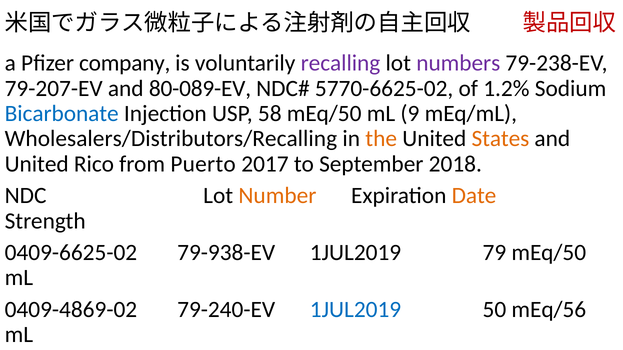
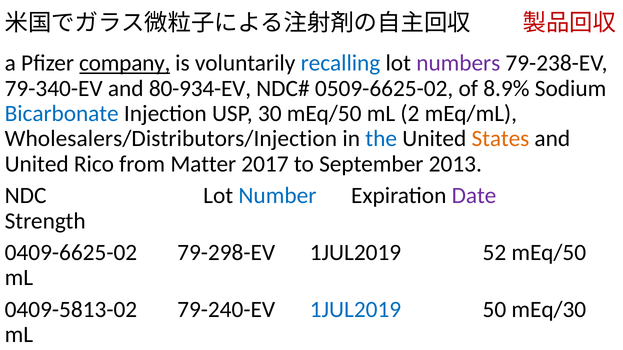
company underline: none -> present (125, 63)
recalling colour: purple -> blue (340, 63)
79-207-EV: 79-207-EV -> 79-340-EV (54, 88)
80-089-EV: 80-089-EV -> 80-934-EV (200, 88)
5770-6625-02: 5770-6625-02 -> 0509-6625-02 (384, 88)
1.2%: 1.2% -> 8.9% (506, 88)
58: 58 -> 30 (270, 114)
9: 9 -> 2 (410, 114)
Wholesalers/Distributors/Recalling: Wholesalers/Distributors/Recalling -> Wholesalers/Distributors/Injection (171, 139)
the colour: orange -> blue (381, 139)
Puerto: Puerto -> Matter (203, 164)
2018: 2018 -> 2013 (455, 164)
Number colour: orange -> blue (277, 196)
Date colour: orange -> purple (474, 196)
79-938-EV: 79-938-EV -> 79-298-EV (226, 253)
79: 79 -> 52 (494, 253)
0409-4869-02: 0409-4869-02 -> 0409-5813-02 (71, 310)
mEq/56: mEq/56 -> mEq/30 (549, 310)
